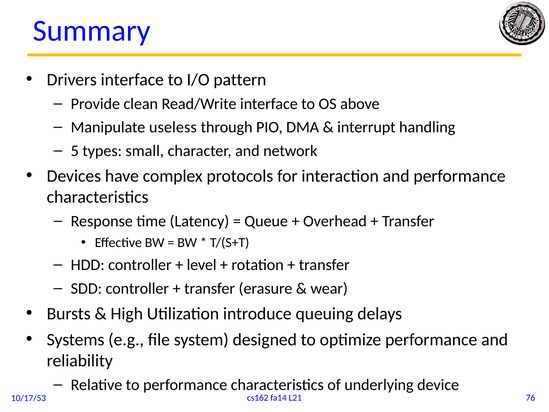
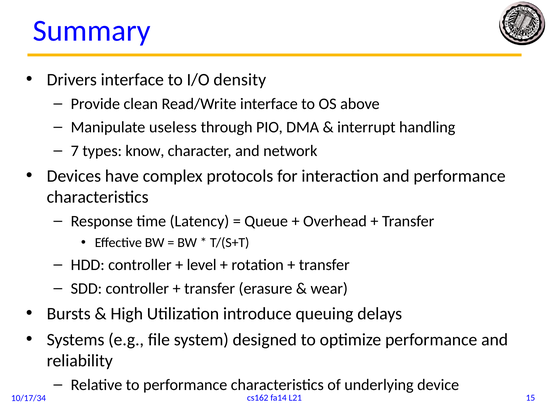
pattern: pattern -> density (240, 80)
5: 5 -> 7 (75, 151)
small: small -> know (145, 151)
76: 76 -> 15 (530, 398)
10/17/53: 10/17/53 -> 10/17/34 (29, 398)
